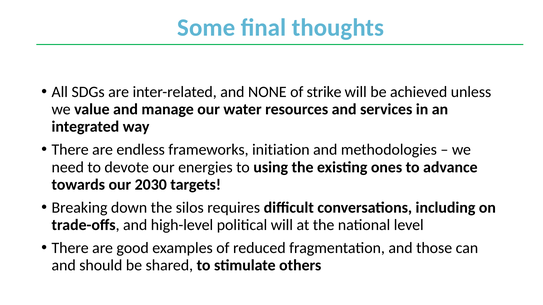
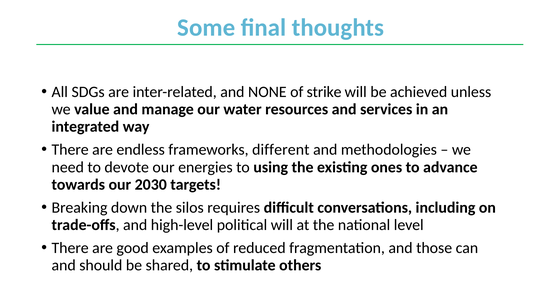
initiation: initiation -> different (281, 150)
